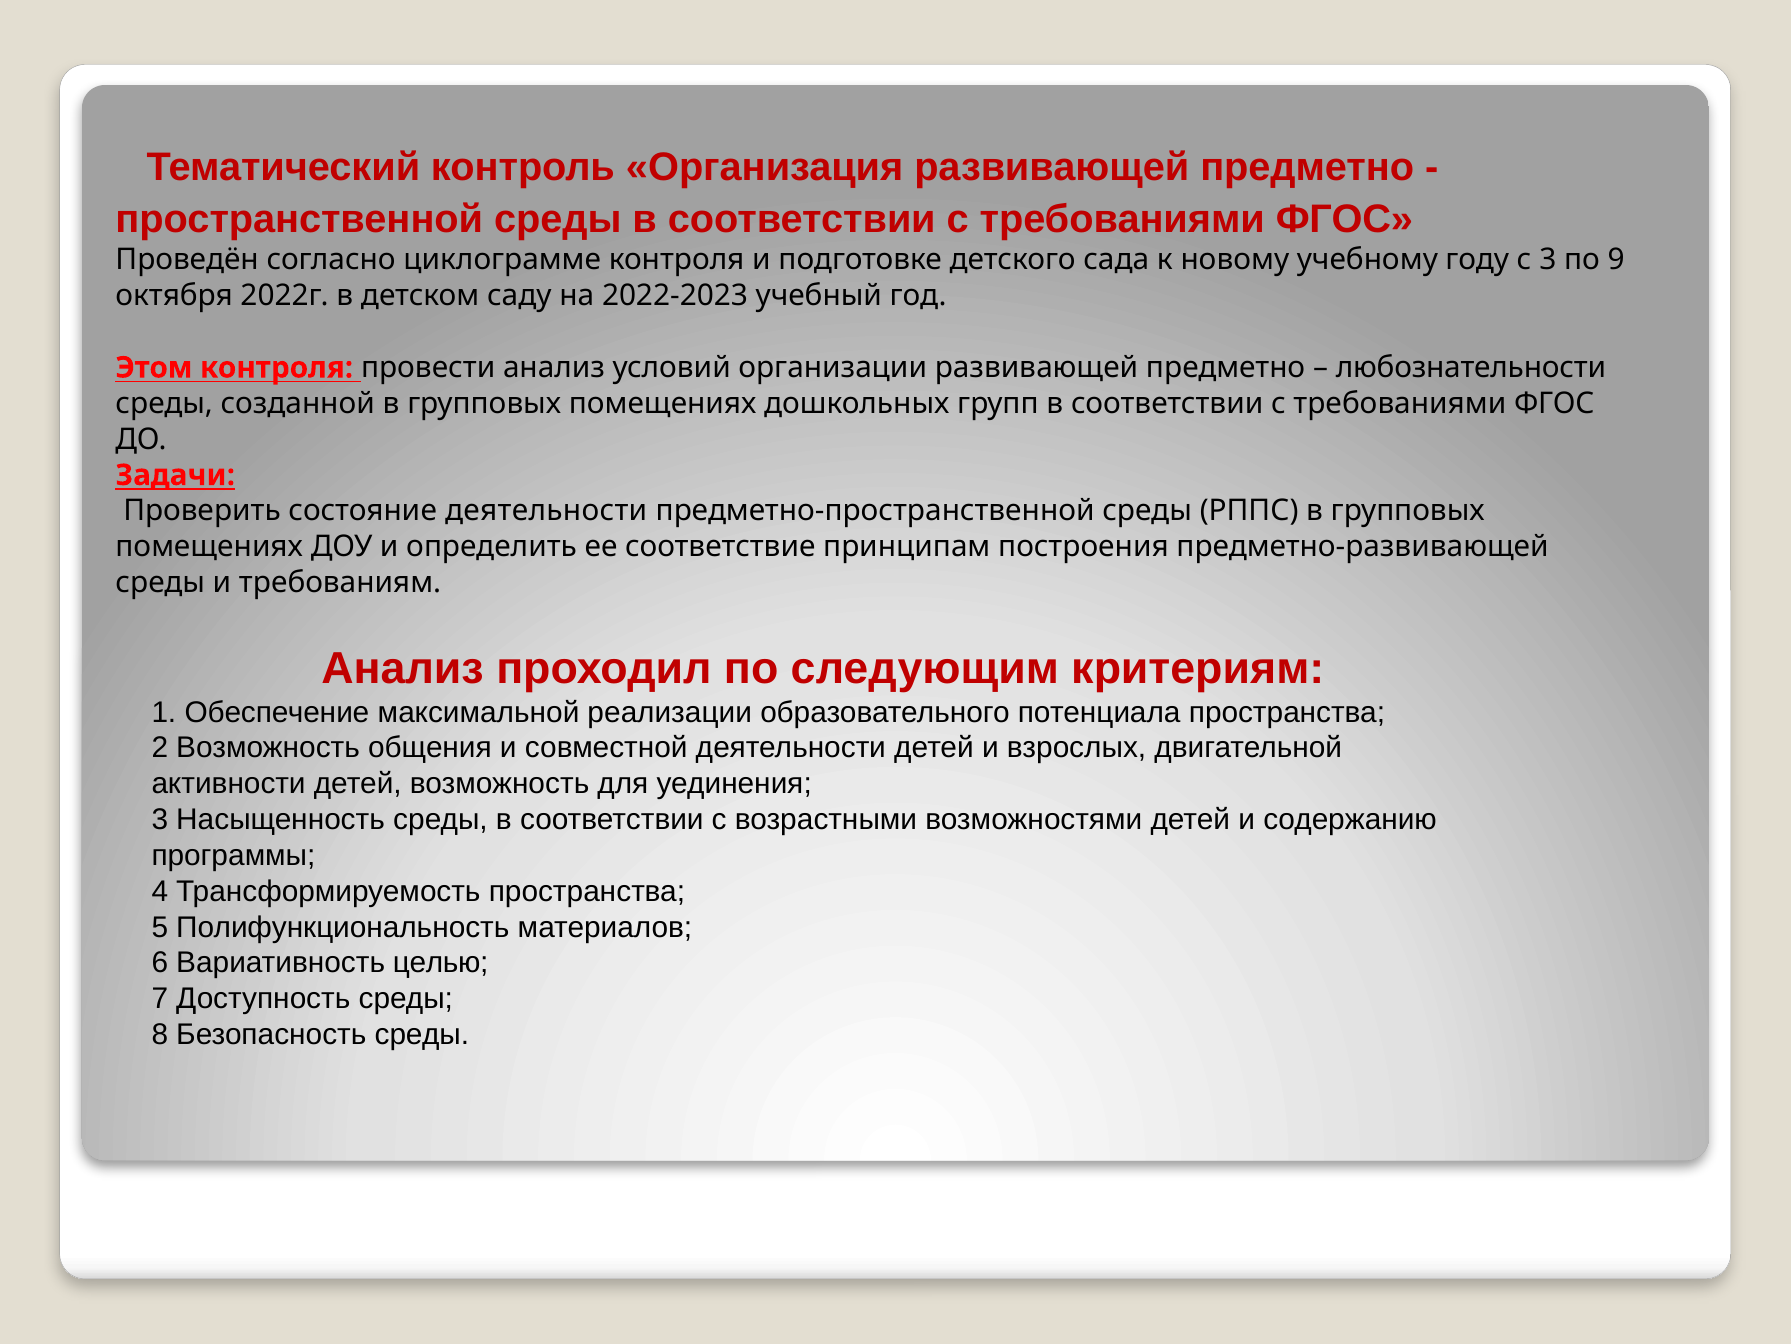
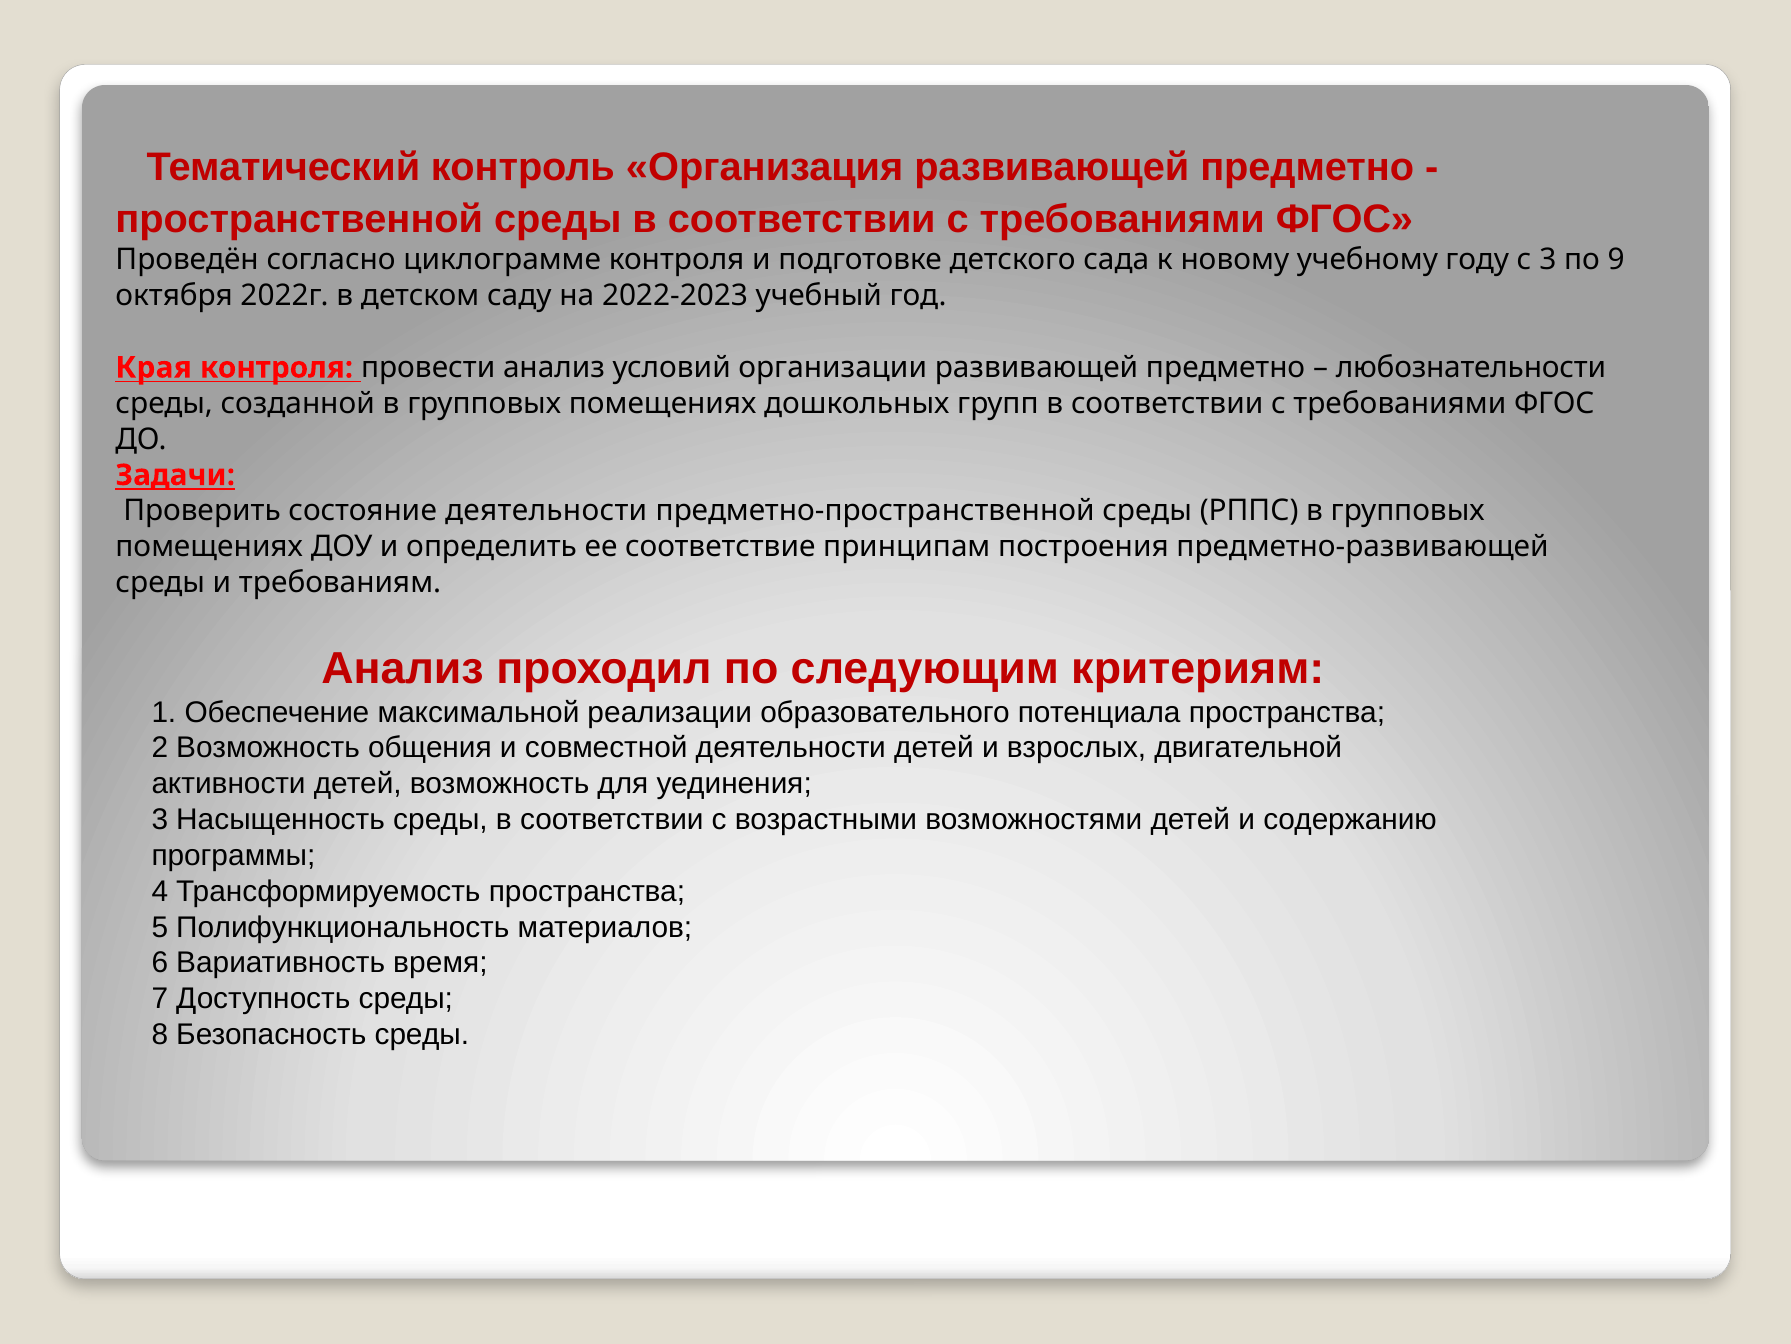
Этом: Этом -> Края (154, 367)
целью: целью -> время (440, 963)
